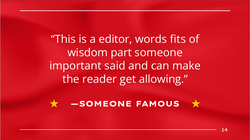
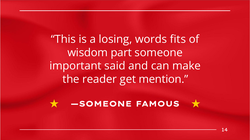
editor: editor -> losing (115, 40)
allowing: allowing -> mention (163, 80)
